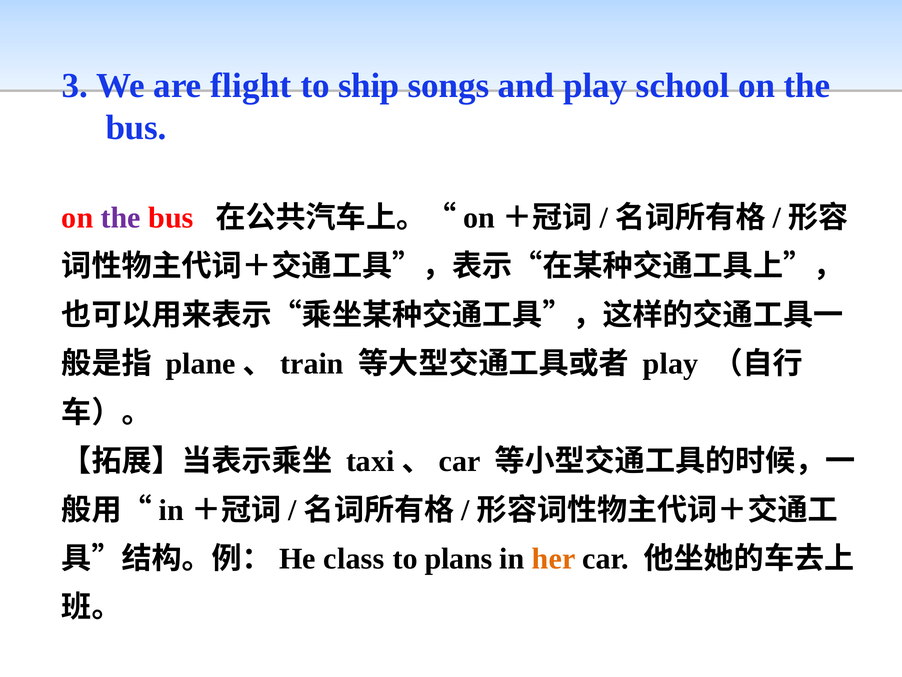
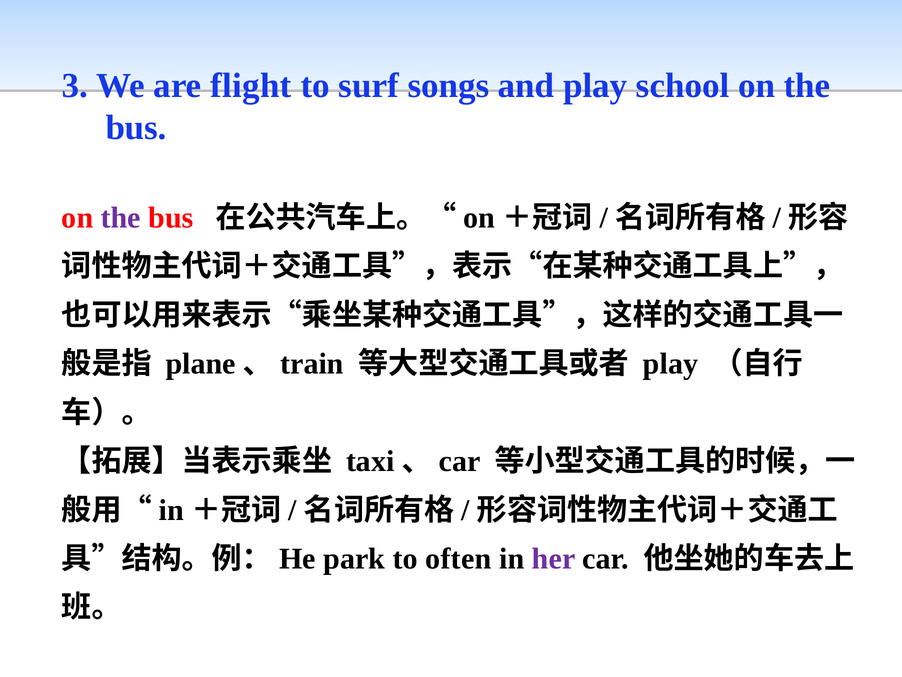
ship: ship -> surf (369, 86)
class: class -> park (354, 558)
plans: plans -> often (458, 558)
her colour: orange -> purple (554, 558)
